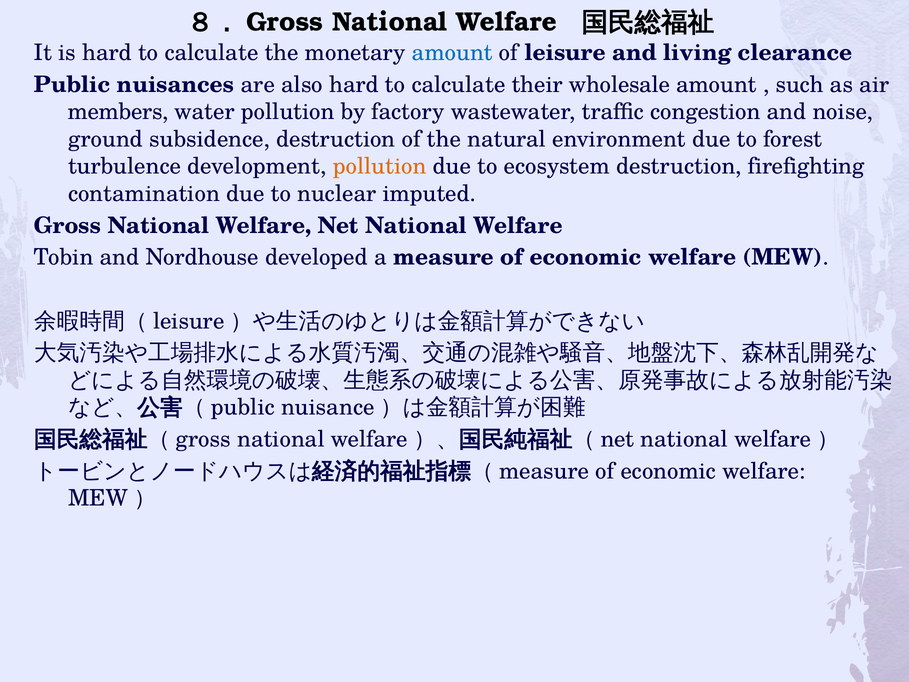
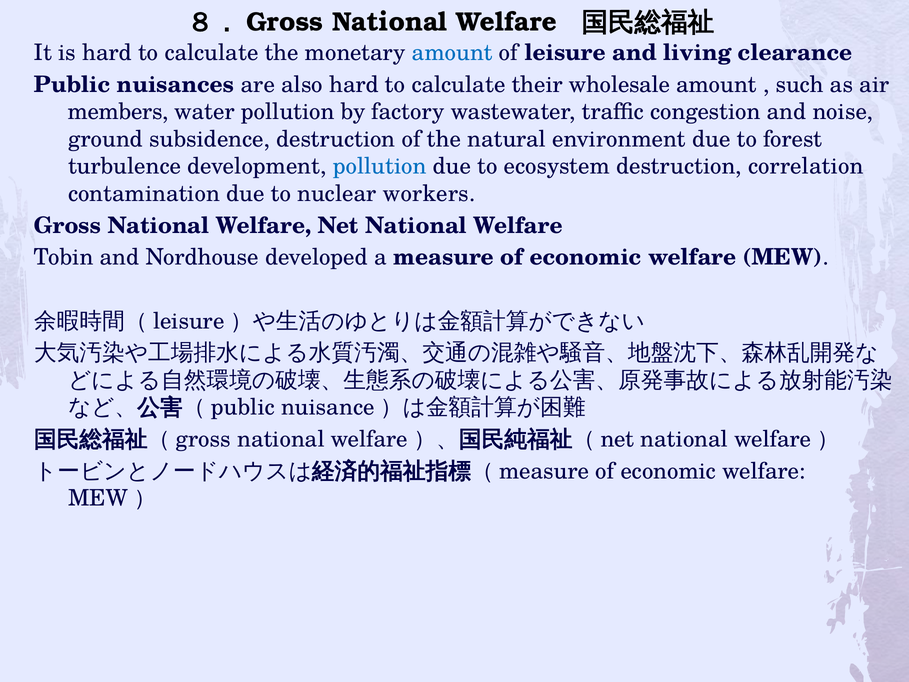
pollution colour: orange -> blue (380, 166)
firefighting: firefighting -> correlation (806, 166)
imputed: imputed -> workers (429, 194)
